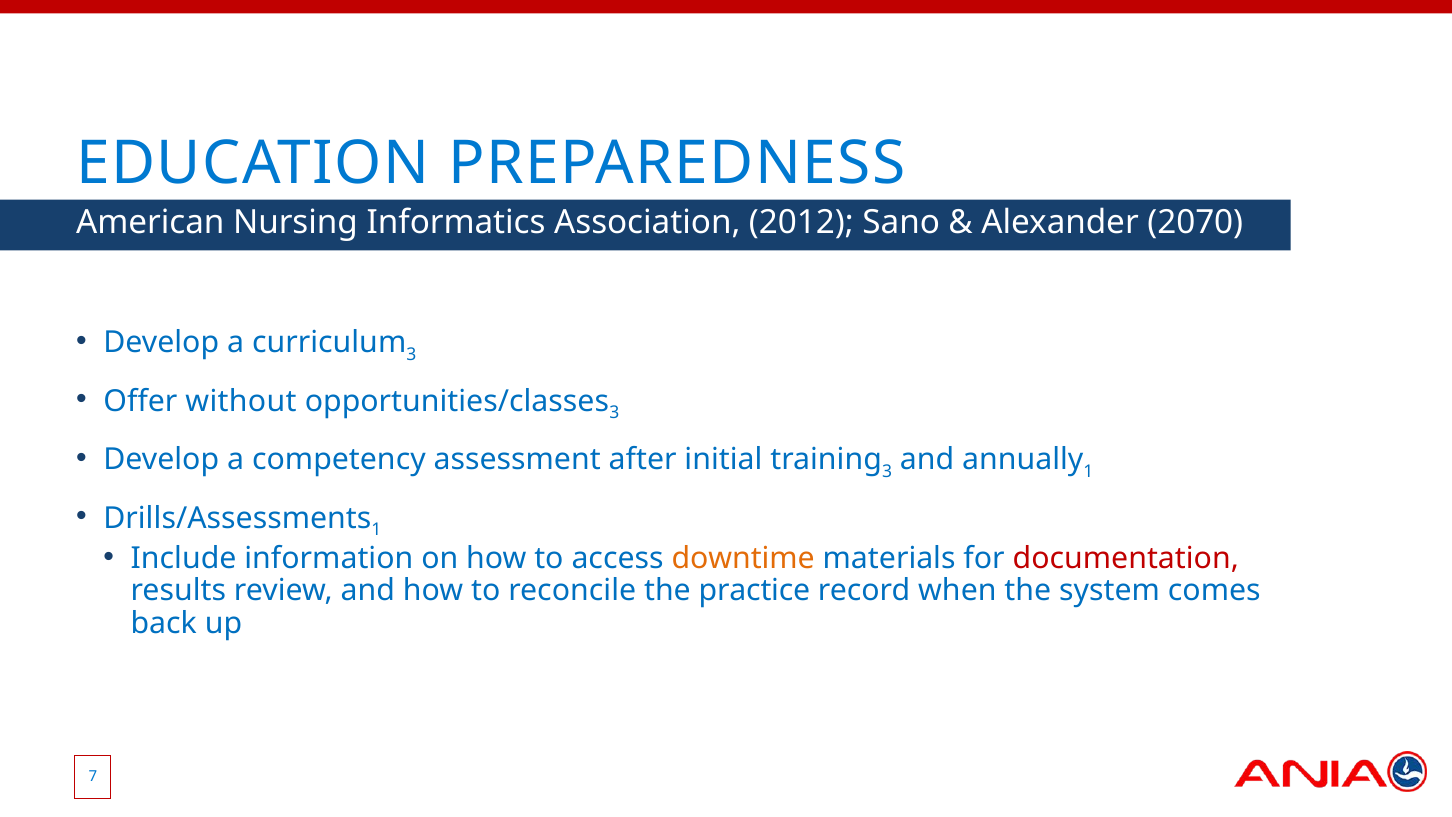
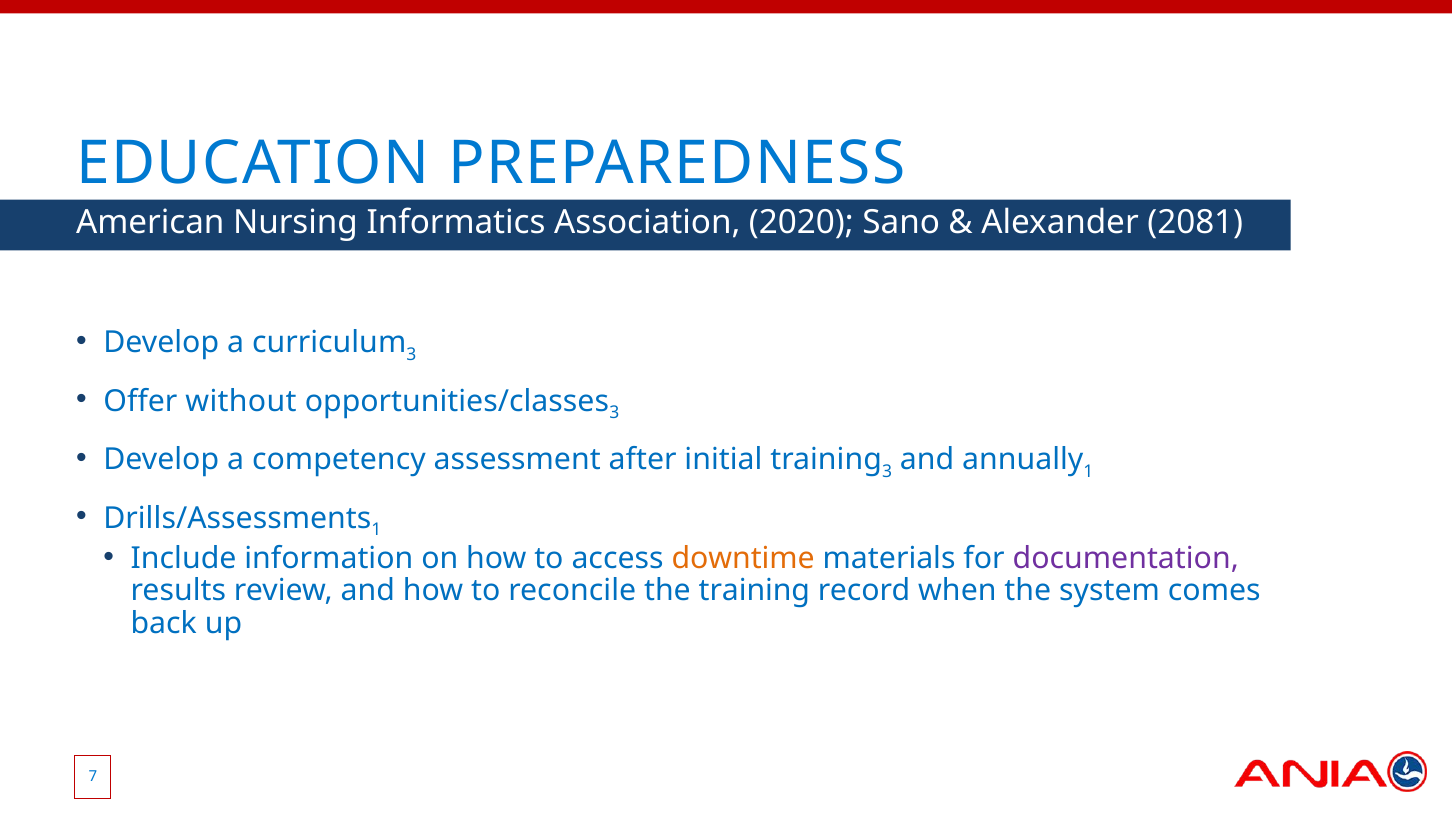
2012: 2012 -> 2020 (801, 223)
2070: 2070 -> 2081 (1195, 223)
documentation colour: red -> purple (1126, 558)
the practice: practice -> training (754, 591)
